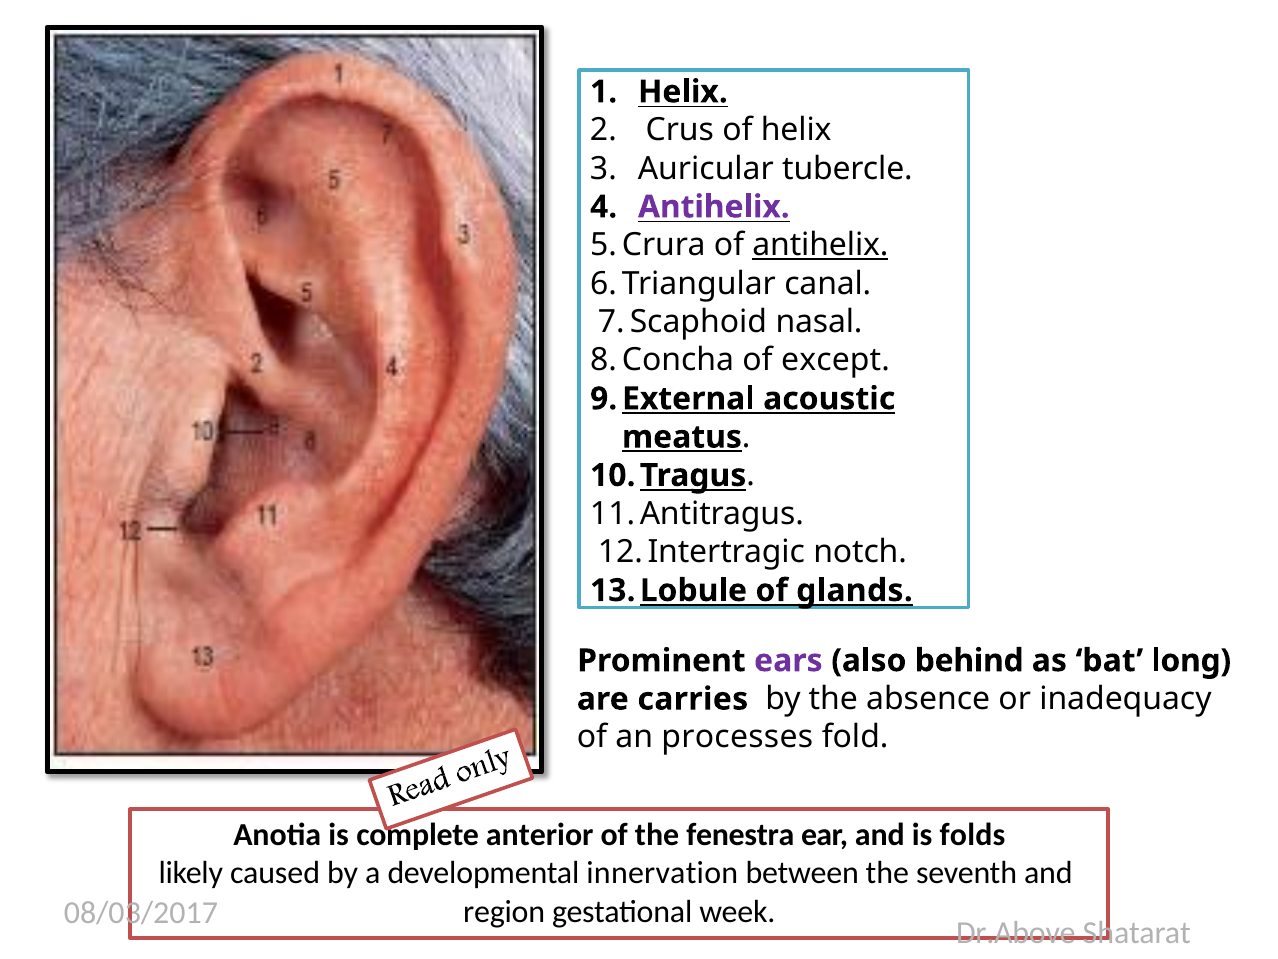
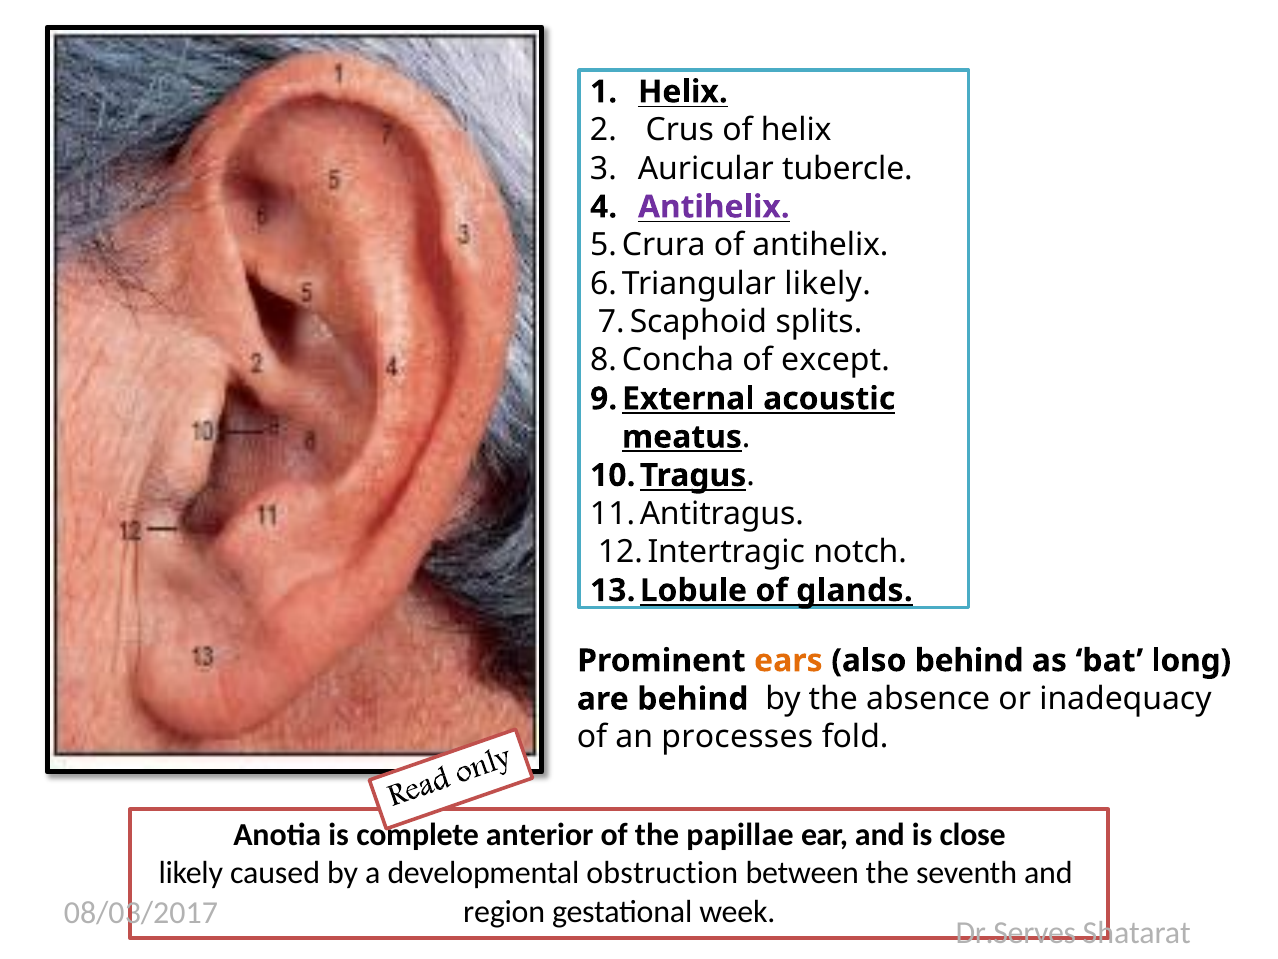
antihelix underline: present -> none (820, 245)
canal: canal -> likely (828, 283)
nasal: nasal -> splits (819, 322)
ears colour: purple -> orange (788, 660)
are carries: carries -> behind (693, 699)
fenestra: fenestra -> papillae (740, 834)
folds: folds -> close (973, 834)
innervation: innervation -> obstruction (662, 873)
Dr.Above: Dr.Above -> Dr.Serves (1016, 932)
